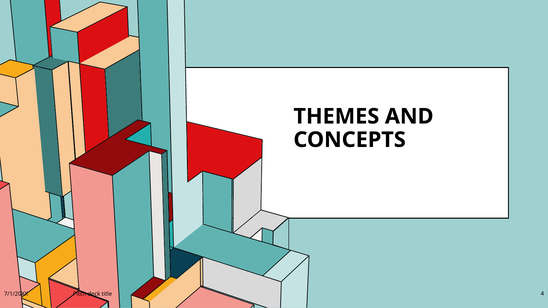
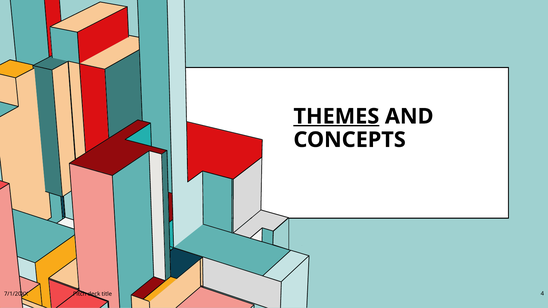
THEMES underline: none -> present (336, 116)
